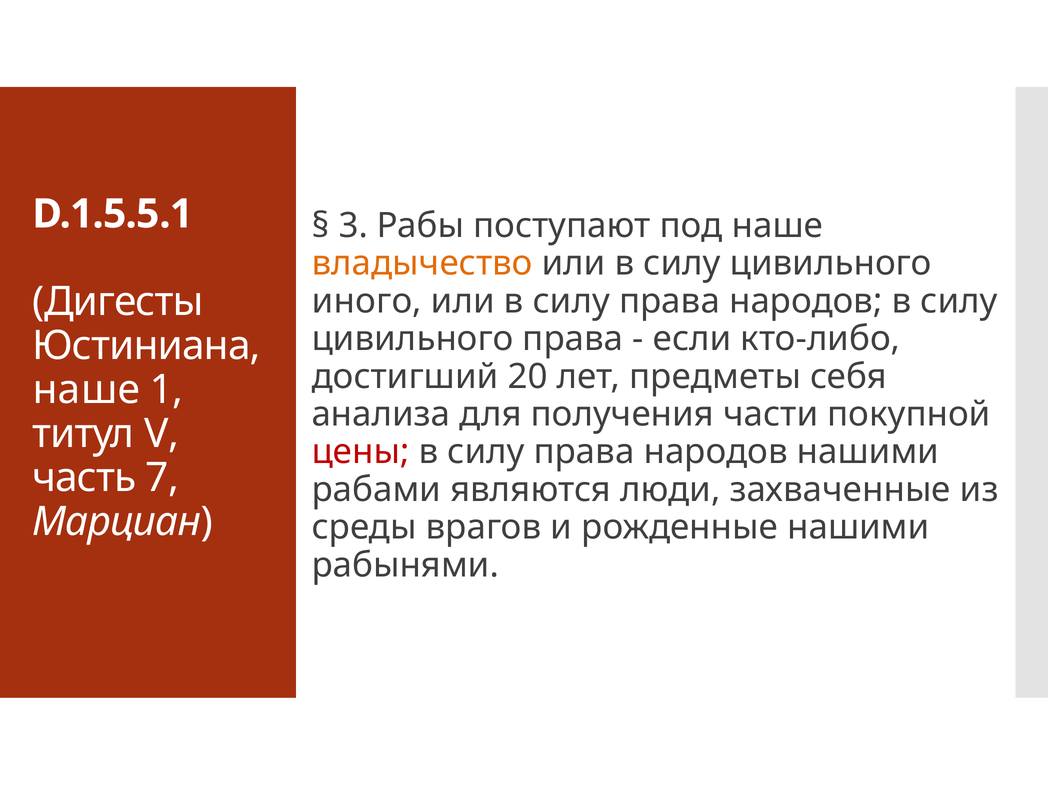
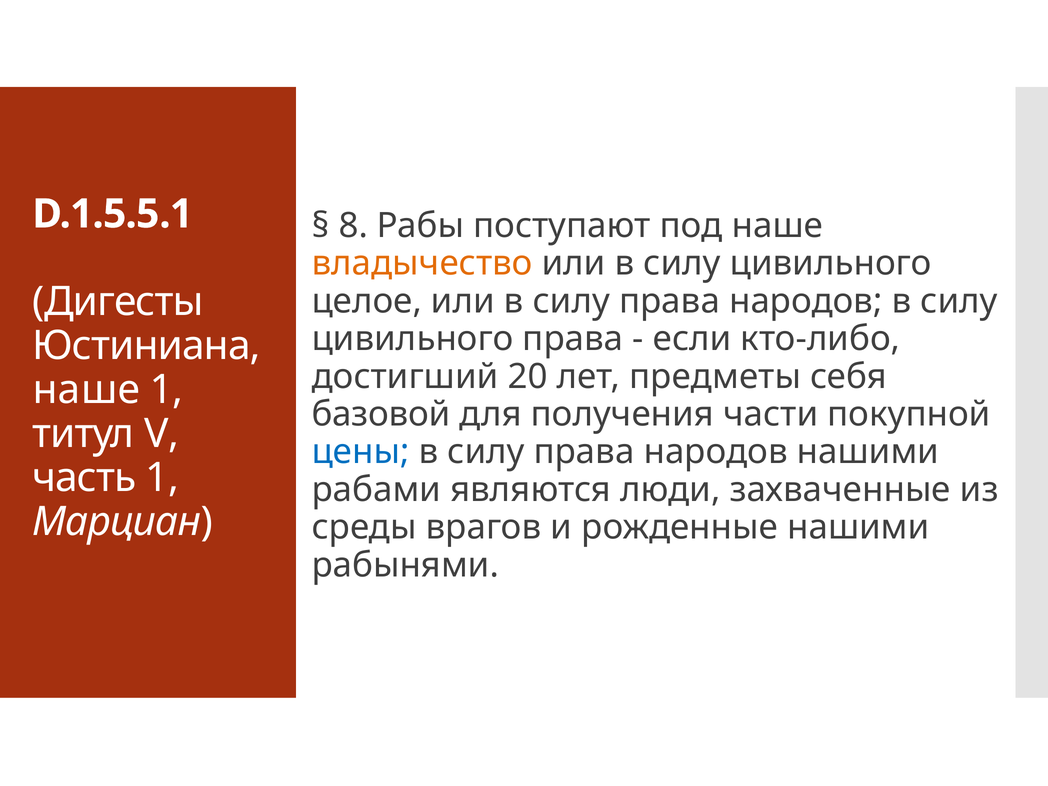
3: 3 -> 8 (353, 226)
иного: иного -> целое (367, 301)
анализа: анализа -> базовой (381, 414)
цены colour: red -> blue (361, 452)
часть 7: 7 -> 1 (162, 478)
